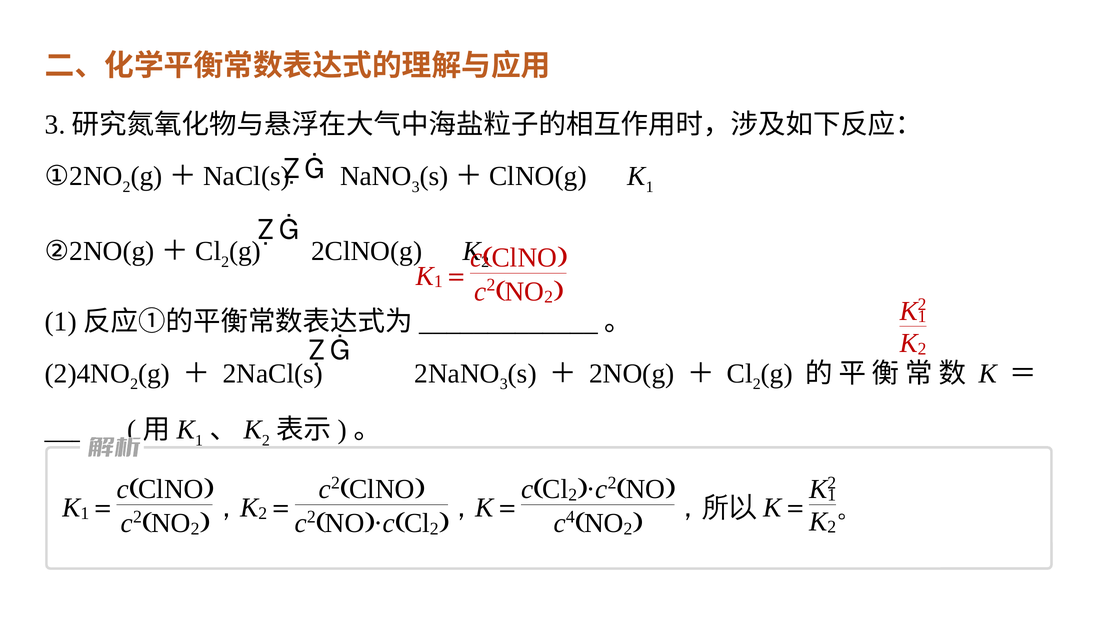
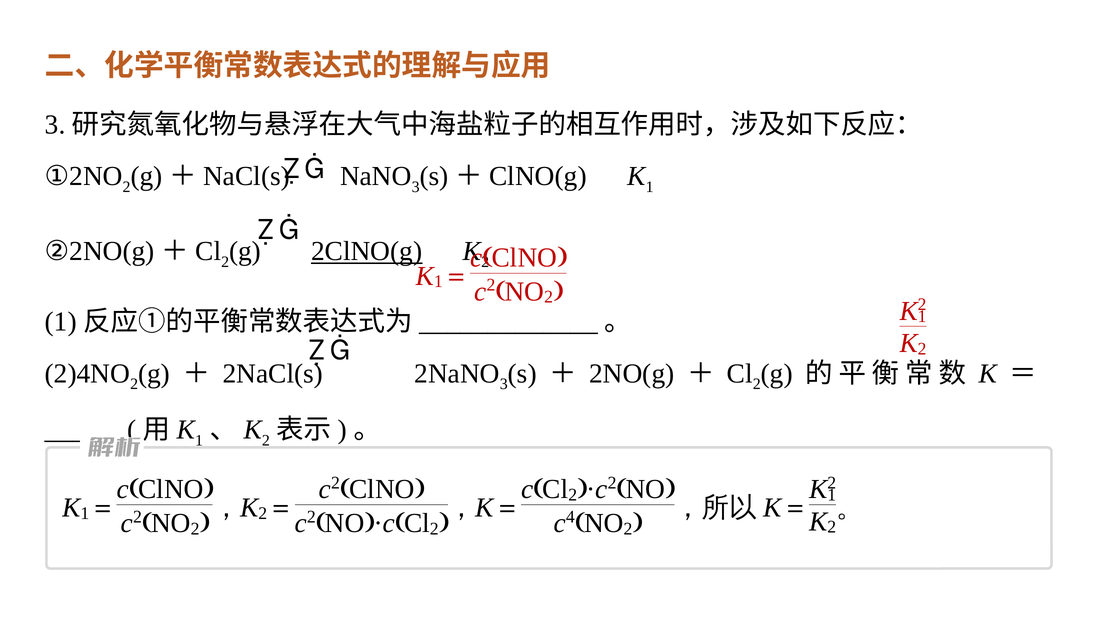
2ClNO(g underline: none -> present (367, 251)
